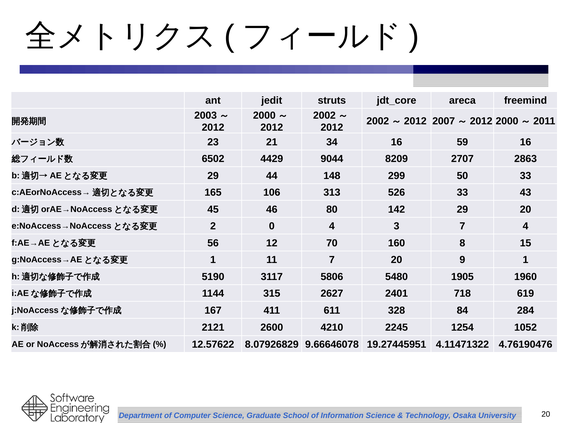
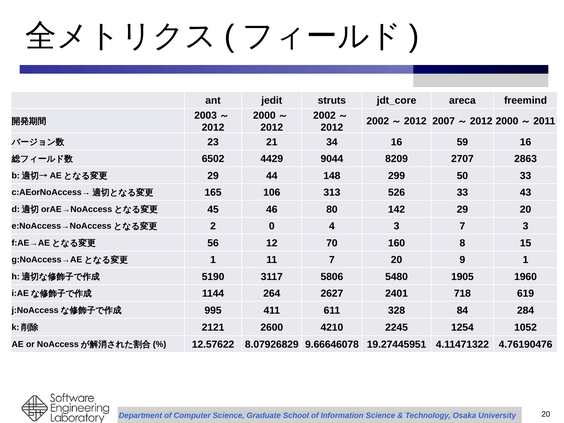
7 4: 4 -> 3 (526, 226)
315: 315 -> 264 (272, 294)
167: 167 -> 995 (213, 310)
